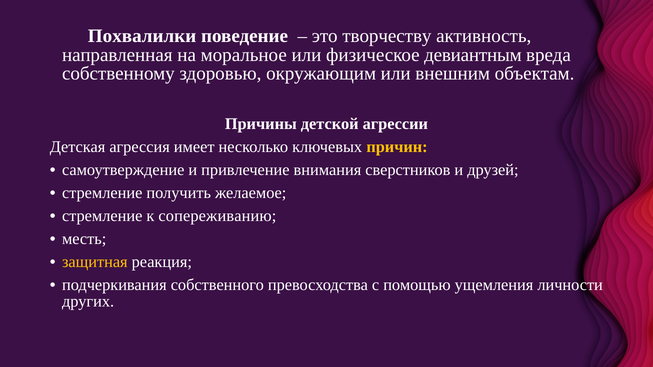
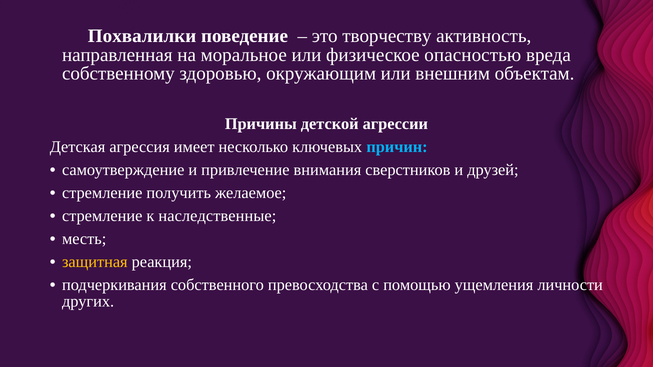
девиантным: девиантным -> опасностью (473, 55)
причин colour: yellow -> light blue (397, 147)
сопереживанию: сопереживанию -> наследственные (217, 216)
